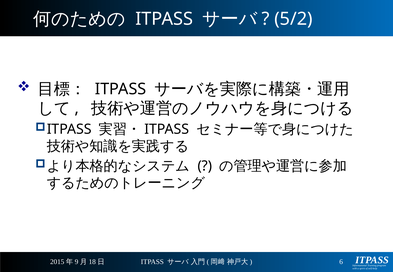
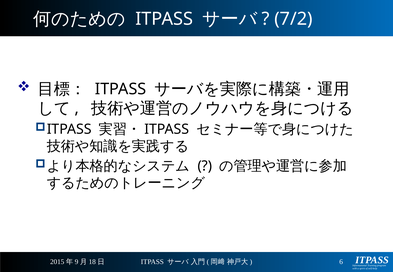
5/2: 5/2 -> 7/2 (293, 19)
